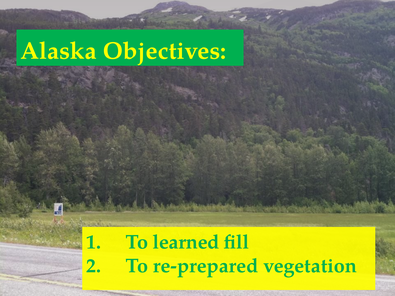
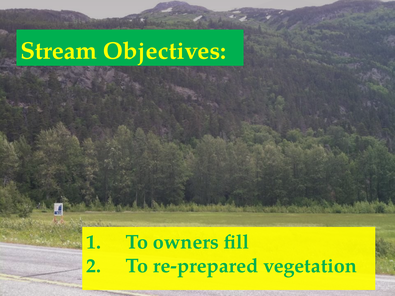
Alaska: Alaska -> Stream (59, 51)
learned: learned -> owners (186, 242)
